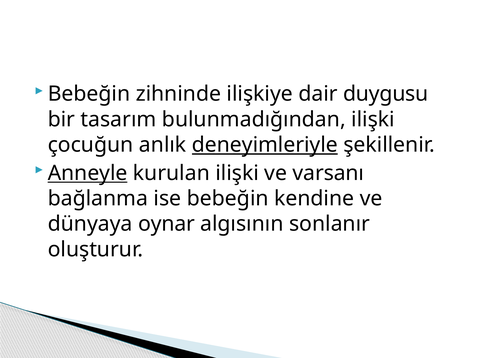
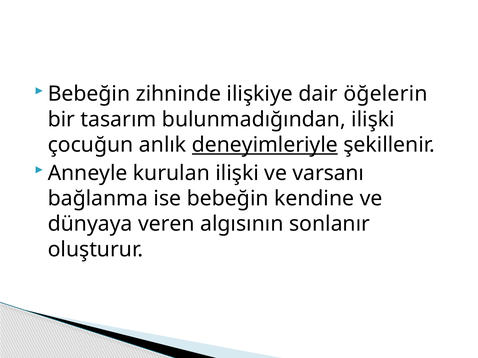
duygusu: duygusu -> öğelerin (386, 94)
Anneyle underline: present -> none (88, 173)
oynar: oynar -> veren (166, 224)
